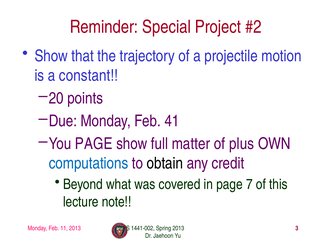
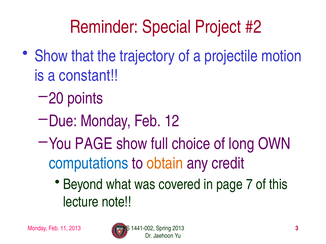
41: 41 -> 12 (172, 121)
matter: matter -> choice (191, 144)
plus: plus -> long (242, 144)
obtain colour: black -> orange (165, 164)
